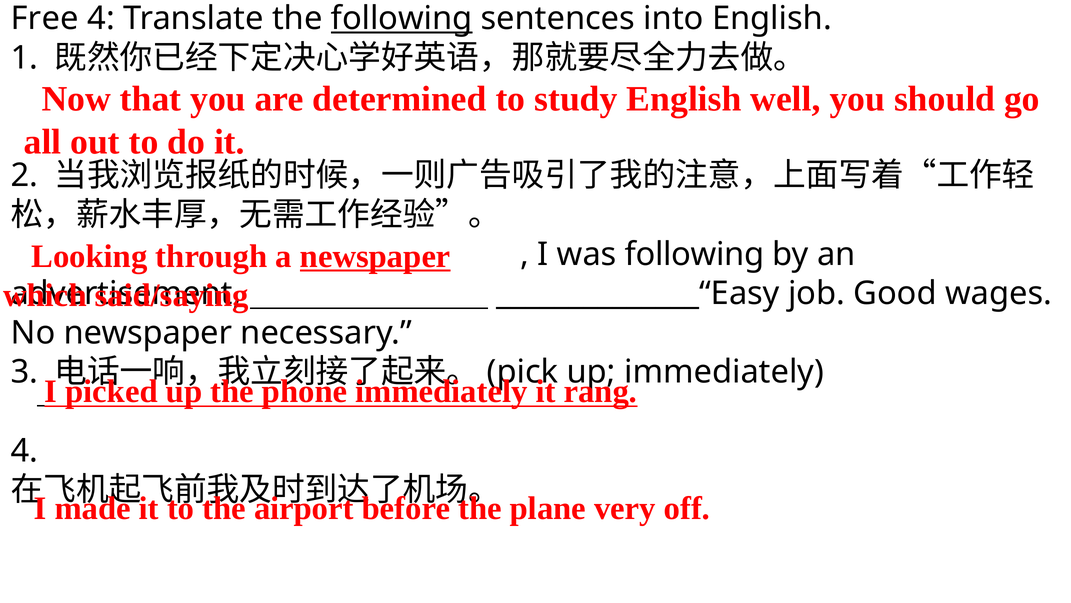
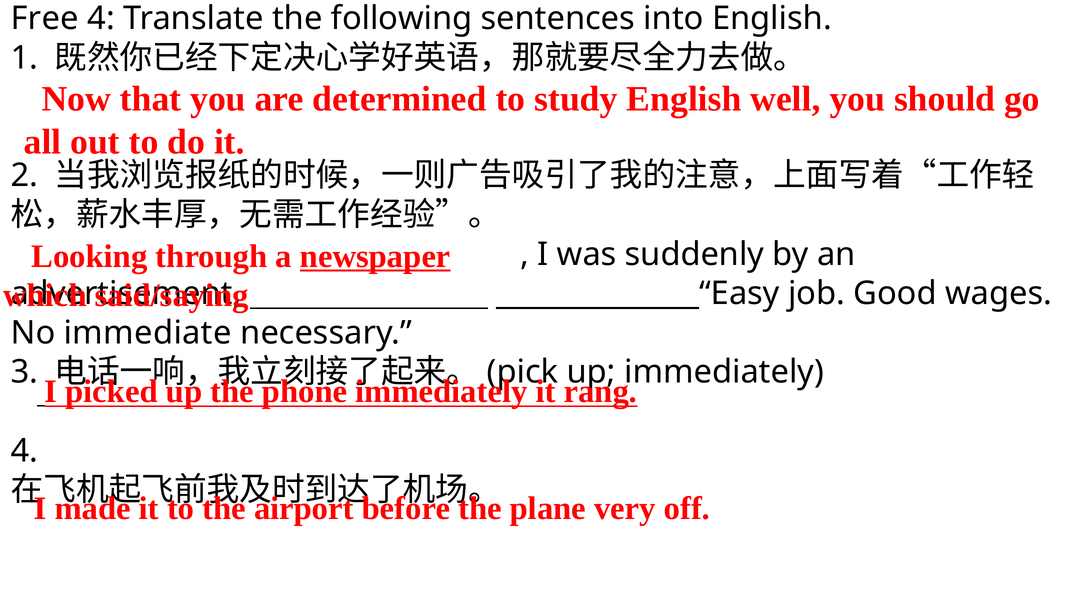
following underline: present -> none (402, 19)
was following: following -> suddenly (695, 254)
No newspaper: newspaper -> immediate (148, 333)
